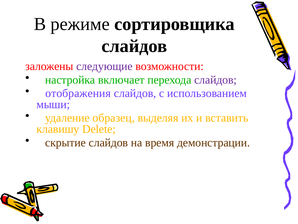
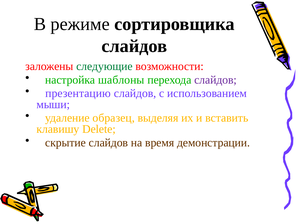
следующие colour: purple -> green (104, 66)
включает: включает -> шаблоны (121, 80)
отображения: отображения -> презентацию (78, 93)
